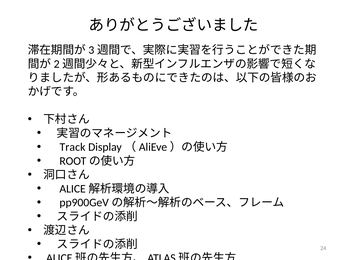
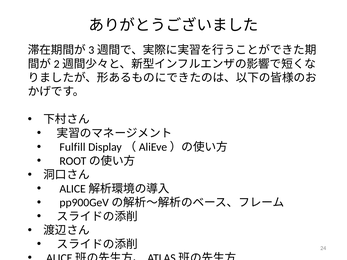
Track: Track -> Fulfill (72, 147)
